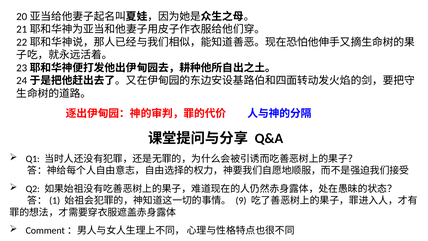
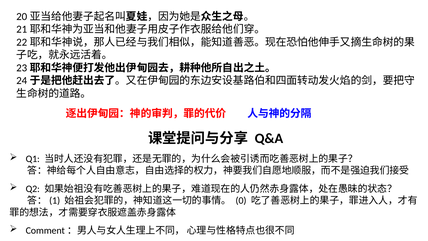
9: 9 -> 0 (241, 200)
